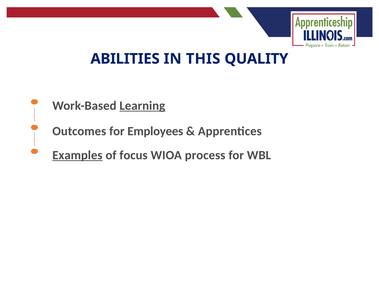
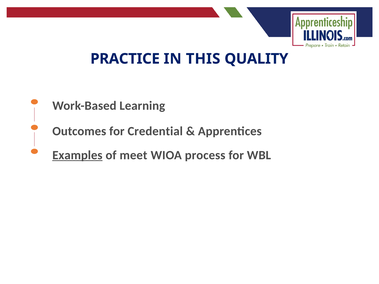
ABILITIES: ABILITIES -> PRACTICE (125, 59)
Learning underline: present -> none (142, 106)
Employees: Employees -> Credential (155, 131)
focus: focus -> meet (133, 155)
